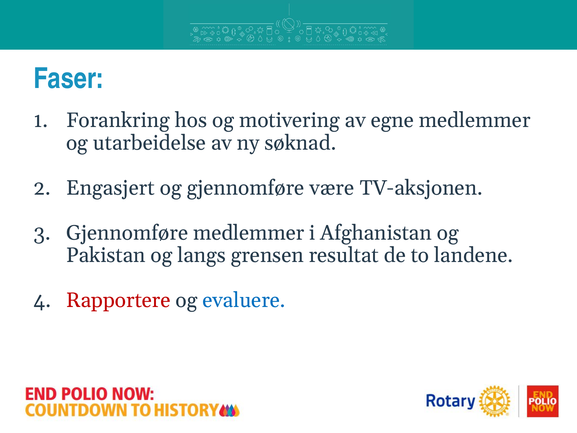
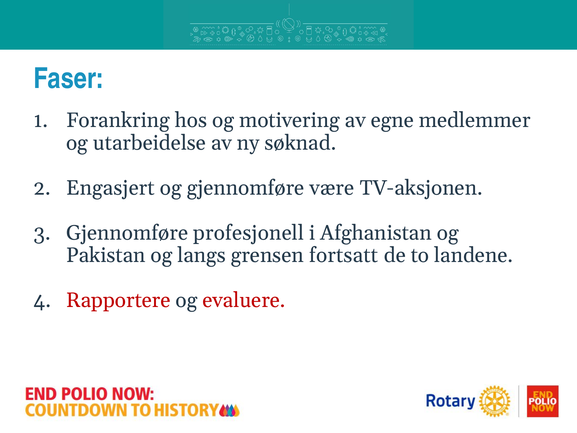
Gjennomføre medlemmer: medlemmer -> profesjonell (249, 233)
resultat: resultat -> fortsatt (344, 255)
evaluere colour: blue -> red (244, 300)
